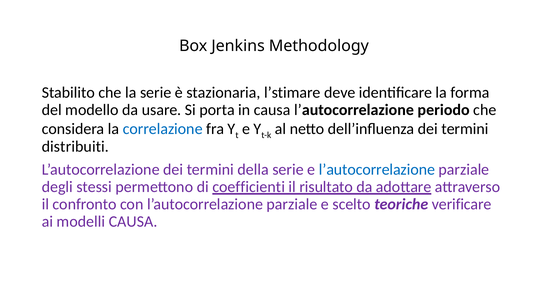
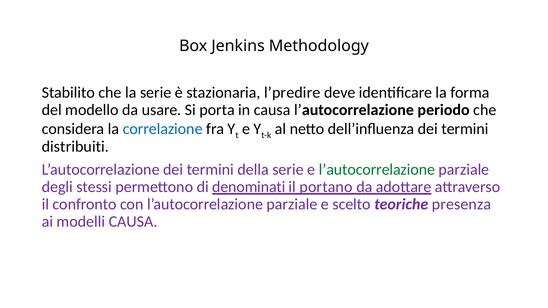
l’stimare: l’stimare -> l’predire (292, 93)
l’autocorrelazione colour: blue -> green (377, 170)
coefficienti: coefficienti -> denominati (249, 187)
risultato: risultato -> portano (326, 187)
verificare: verificare -> presenza (462, 204)
